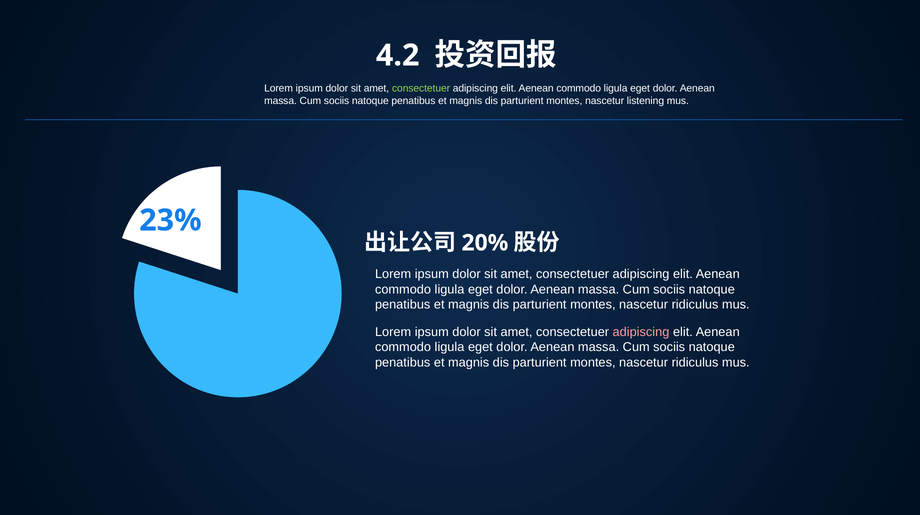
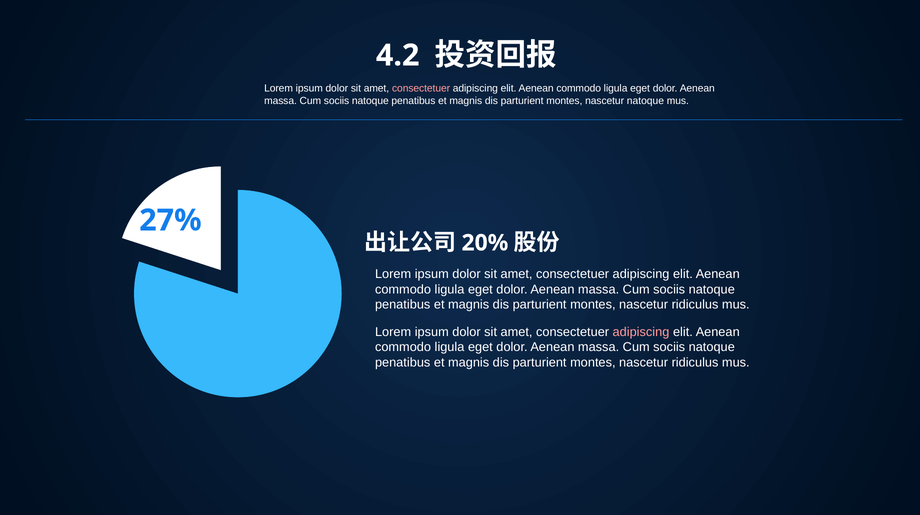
consectetuer colour: light green -> pink (421, 89)
nascetur listening: listening -> natoque (645, 101)
23%: 23% -> 27% (170, 220)
